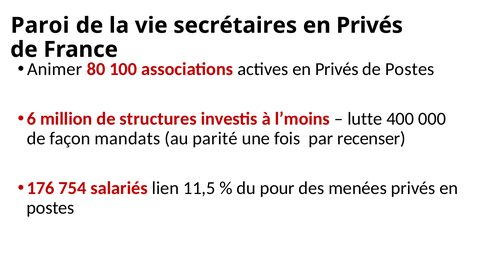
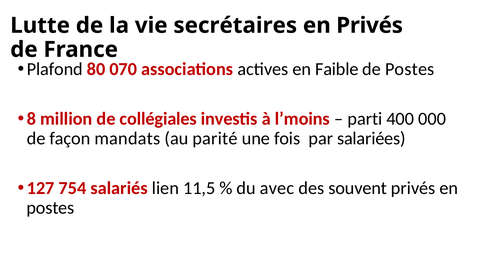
Paroi: Paroi -> Lutte (40, 25)
Animer: Animer -> Plafond (55, 69)
100: 100 -> 070 (123, 69)
actives en Privés: Privés -> Faible (337, 69)
6: 6 -> 8 (31, 119)
structures: structures -> collégiales (158, 119)
lutte: lutte -> parti (365, 119)
recenser: recenser -> salariées (371, 138)
176: 176 -> 127 (41, 188)
pour: pour -> avec (277, 188)
menées: menées -> souvent (358, 188)
